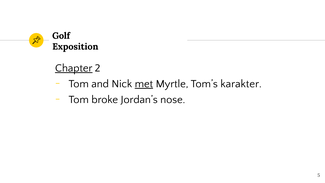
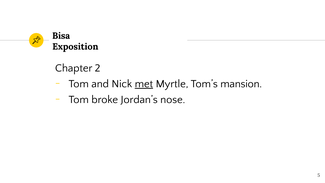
Golf: Golf -> Bisa (61, 36)
Chapter underline: present -> none (74, 68)
karakter: karakter -> mansion (241, 84)
